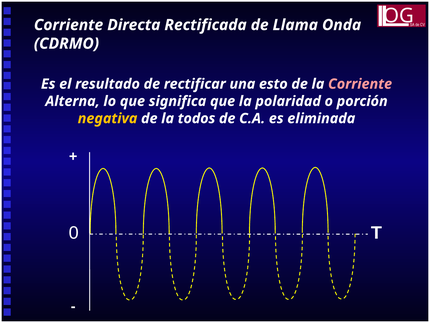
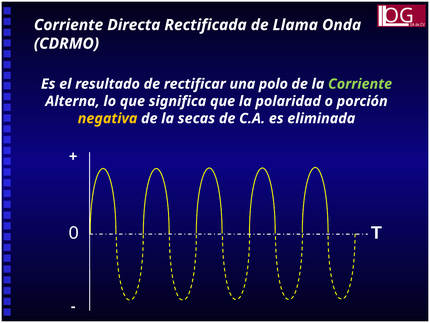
esto: esto -> polo (273, 84)
Corriente colour: pink -> light green (360, 84)
todos: todos -> secas (196, 118)
